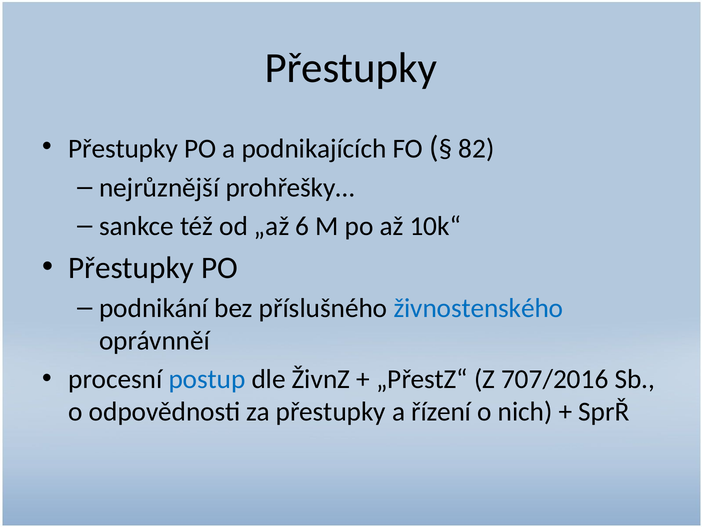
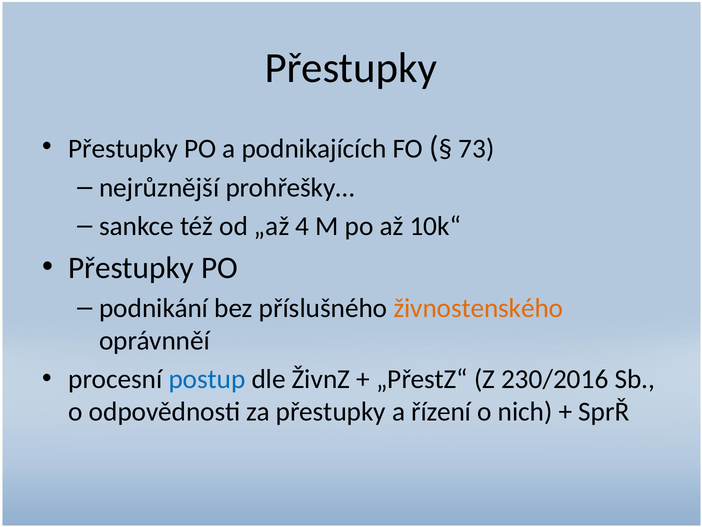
82: 82 -> 73 (476, 149)
6: 6 -> 4 (302, 226)
živnostenského colour: blue -> orange (478, 308)
707/2016: 707/2016 -> 230/2016 (555, 379)
